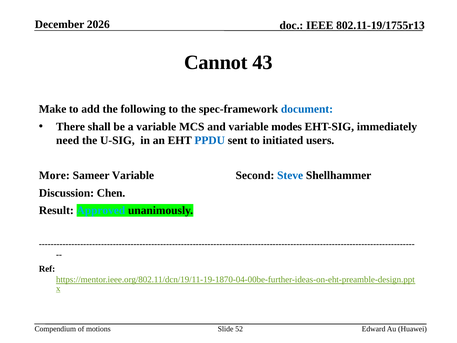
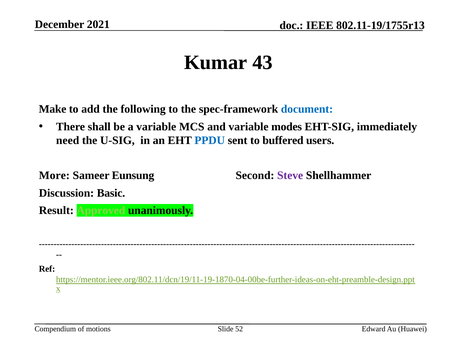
2026: 2026 -> 2021 (98, 24)
Cannot: Cannot -> Kumar (216, 62)
initiated: initiated -> buffered (283, 140)
Sameer Variable: Variable -> Eunsung (133, 175)
Steve colour: blue -> purple (290, 175)
Chen: Chen -> Basic (111, 193)
Approved colour: light blue -> light green (101, 210)
